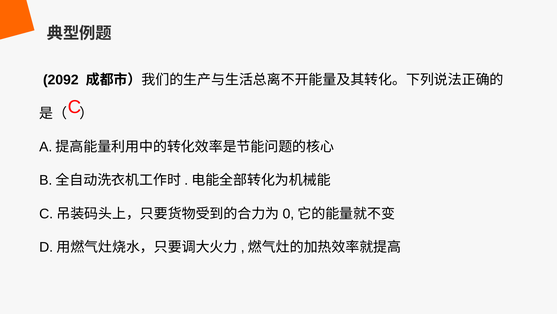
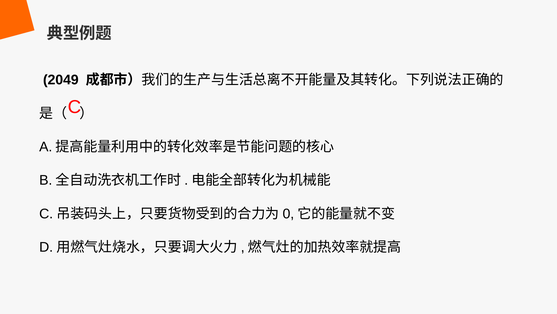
2092: 2092 -> 2049 (61, 80)
